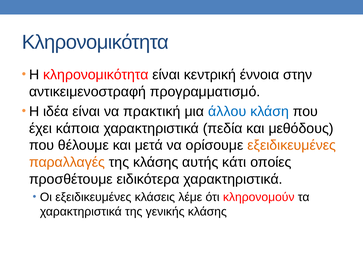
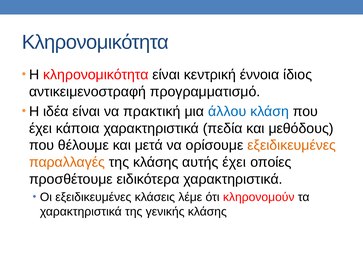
στην: στην -> ίδιος (298, 75)
αυτής κάτι: κάτι -> έχει (234, 162)
